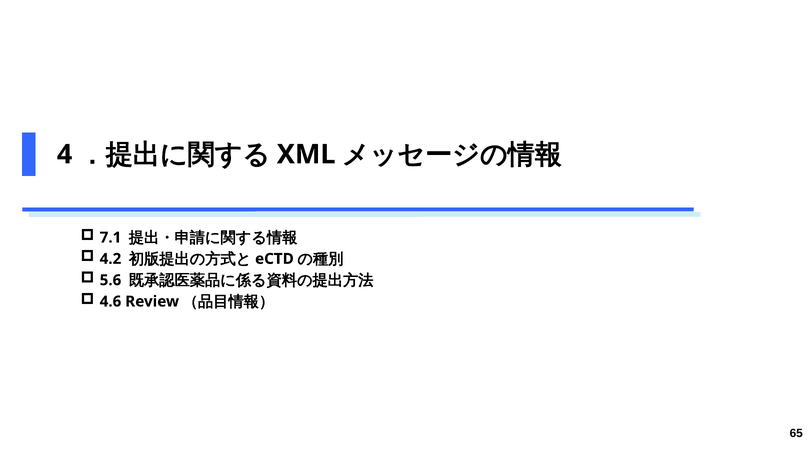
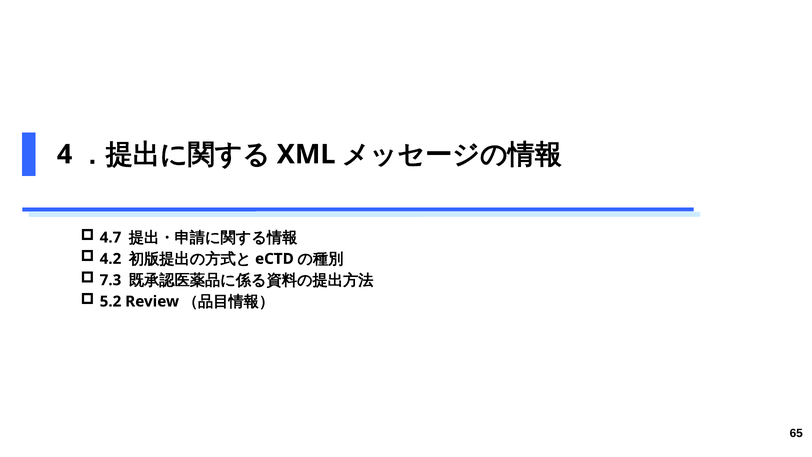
7.1: 7.1 -> 4.7 (110, 237)
5.6: 5.6 -> 7.3 (110, 280)
4.6: 4.6 -> 5.2 (110, 301)
